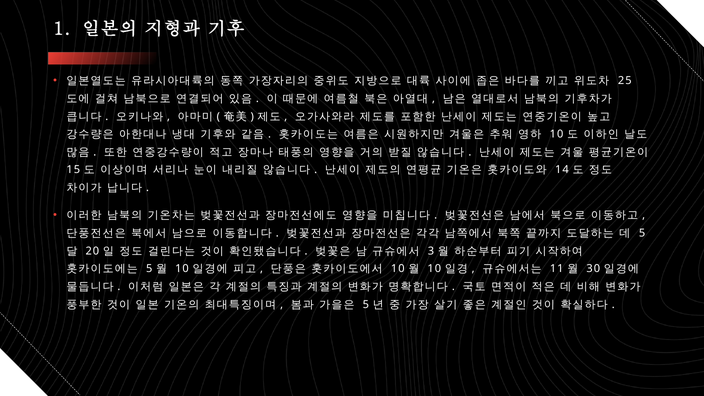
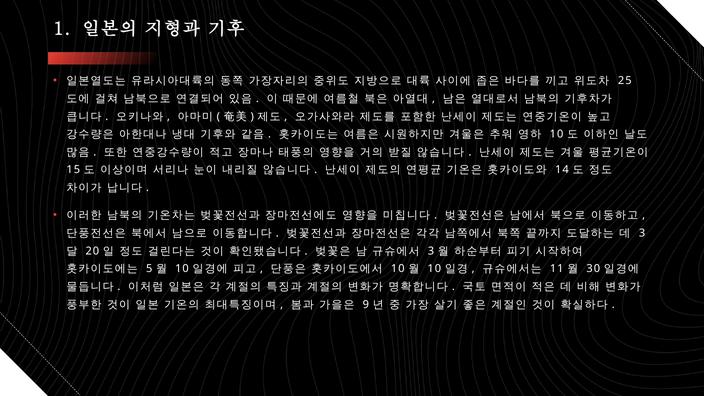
5: 5 -> 3 (642, 233)
5: 5 -> 9 (366, 304)
